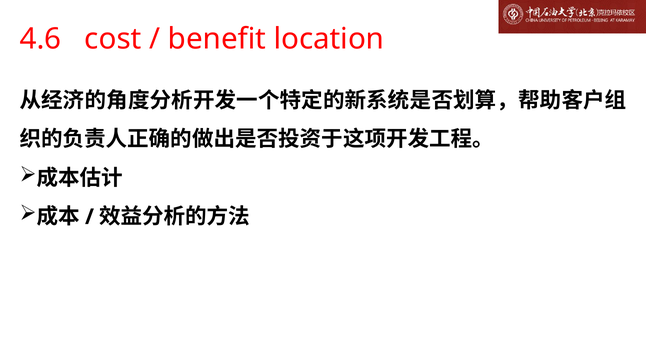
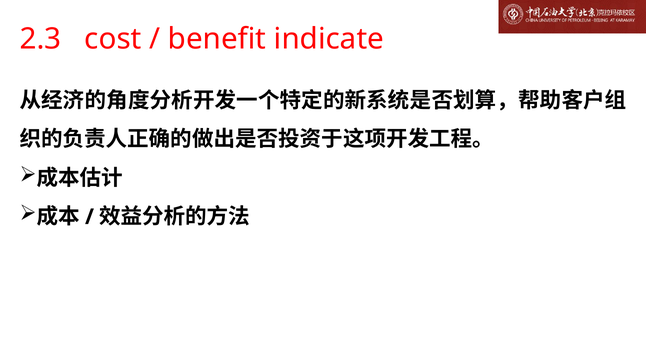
4.6: 4.6 -> 2.3 (41, 39)
location: location -> indicate (329, 39)
